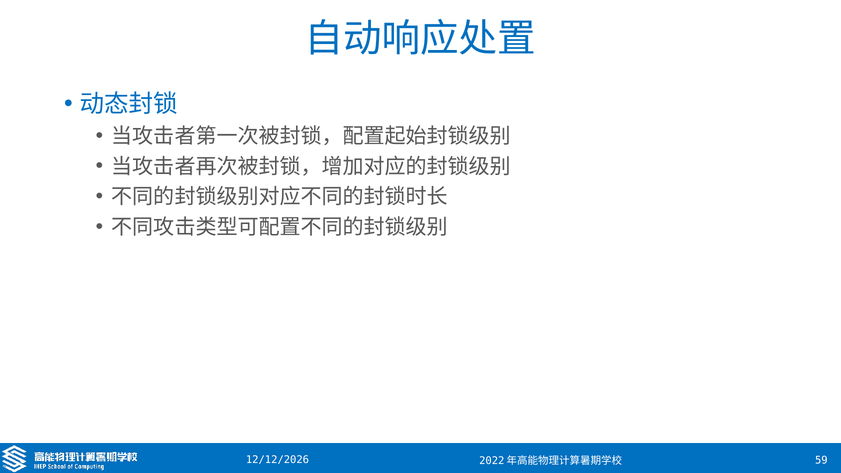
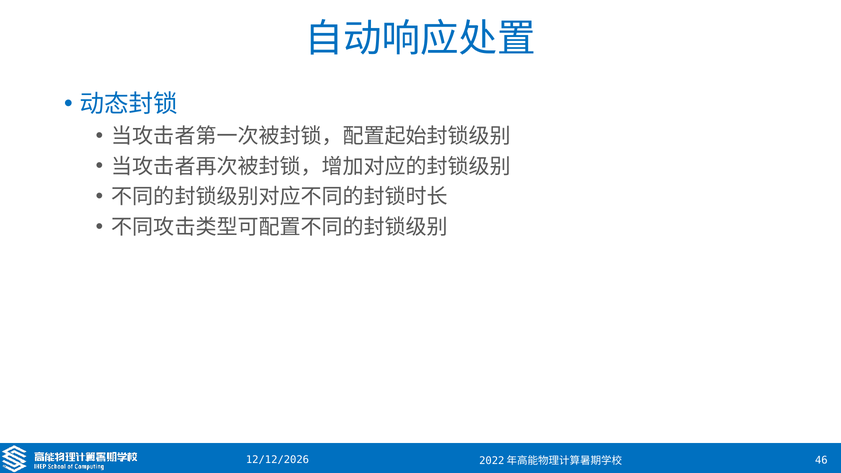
59: 59 -> 46 (821, 460)
